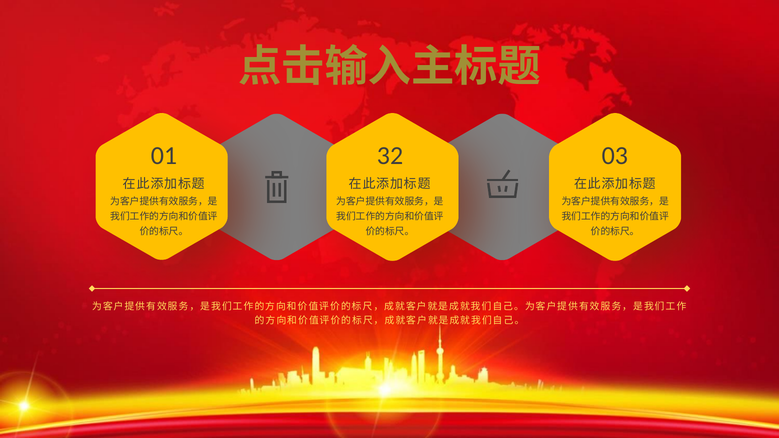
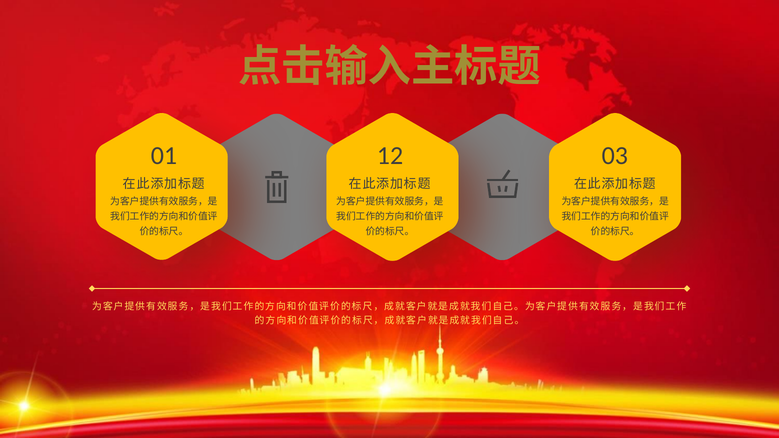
32: 32 -> 12 (390, 156)
